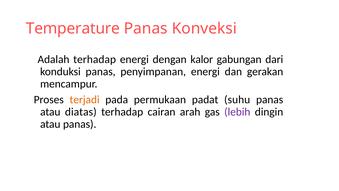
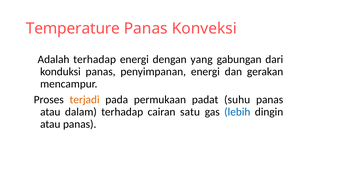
kalor: kalor -> yang (202, 59)
diatas: diatas -> dalam (81, 112)
arah: arah -> satu (190, 112)
lebih colour: purple -> blue (237, 112)
